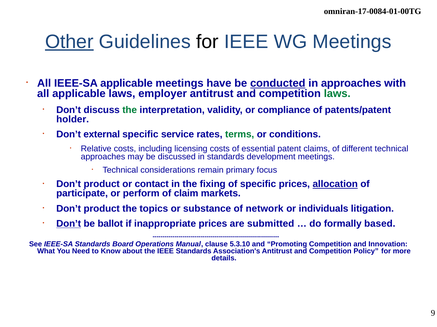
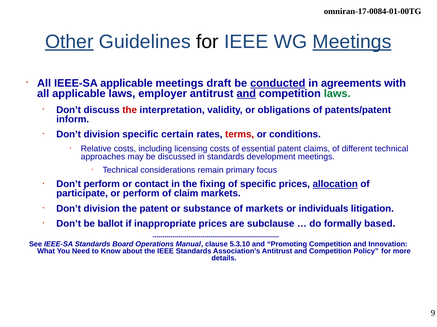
Meetings underline: none -> present (352, 42)
have: have -> draft (219, 83)
in approaches: approaches -> agreements (351, 83)
and underline: none -> present (246, 94)
the colour: green -> red (130, 110)
compliance: compliance -> obligations (284, 110)
holder: holder -> inform (73, 120)
external: external -> division (102, 135)
service: service -> certain (177, 135)
terms colour: green -> red (240, 135)
product: product -> perform (102, 185)
product: product -> division (102, 209)
the topics: topics -> patent (154, 209)
of network: network -> markets (265, 209)
Don’t underline: present -> none (69, 224)
submitted: submitted -> subclause (271, 224)
